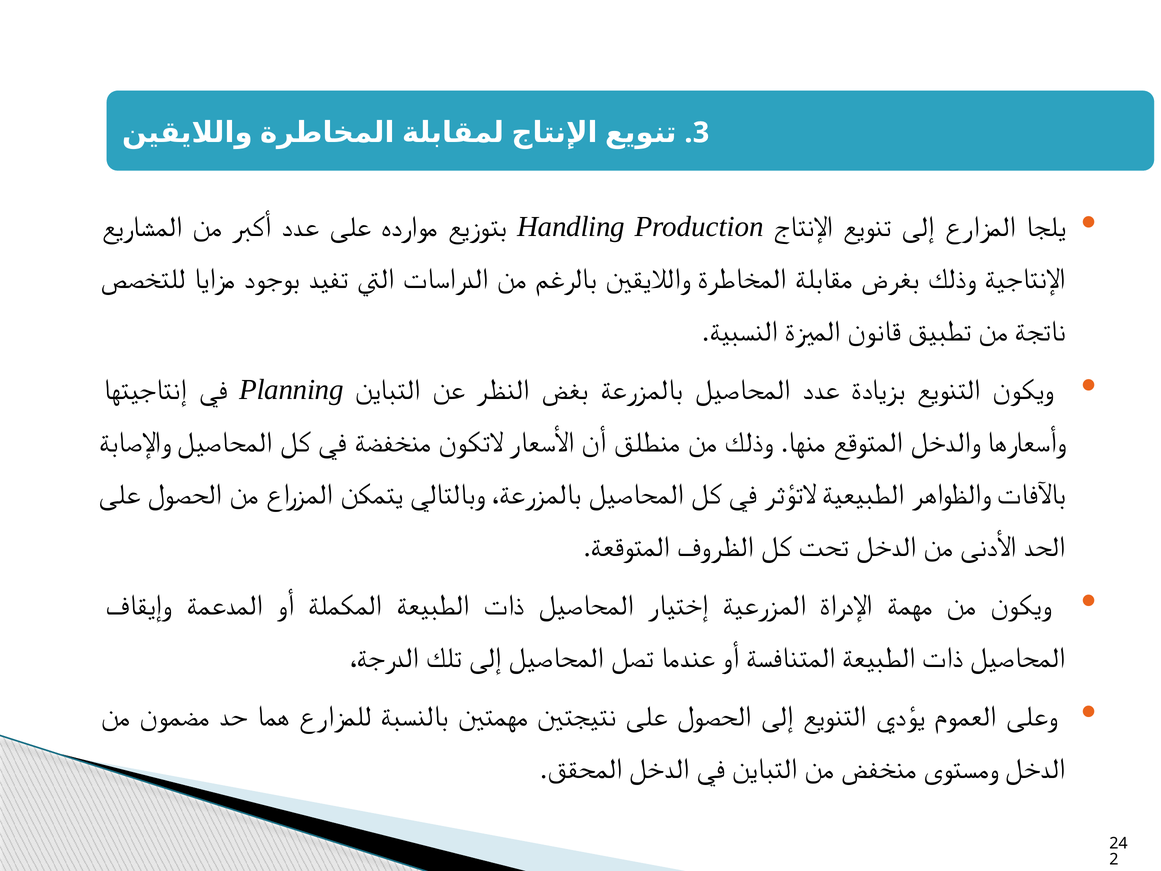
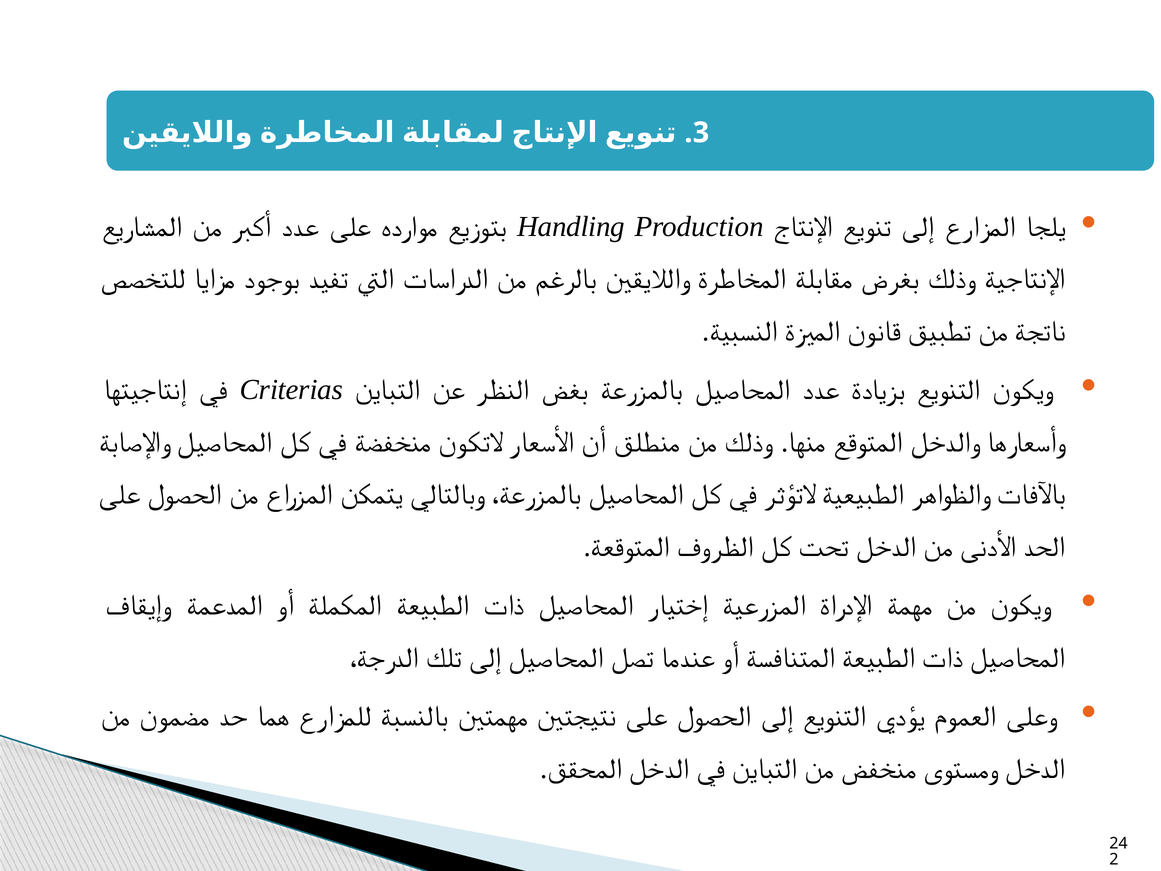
Planning: Planning -> Criterias (291, 390)
